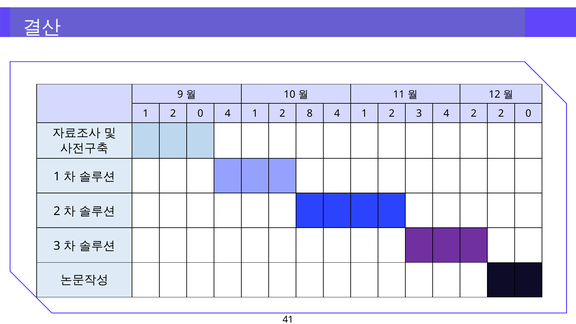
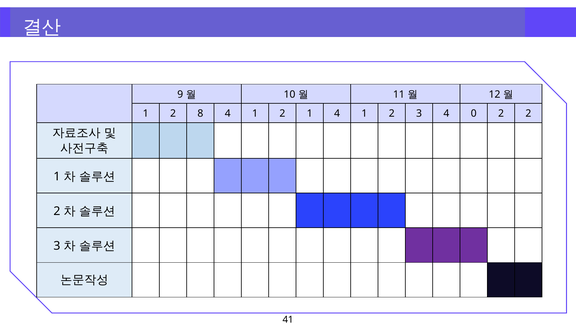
1 2 0: 0 -> 8 (200, 114)
2 8: 8 -> 1 (310, 114)
4 2: 2 -> 0 (474, 114)
0: 0 -> 2 (528, 114)
